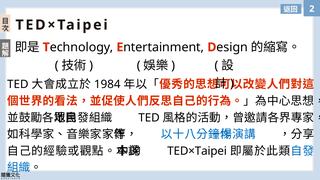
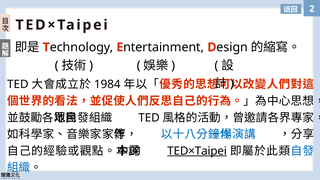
TED×Taipei underline: none -> present (197, 151)
